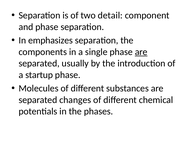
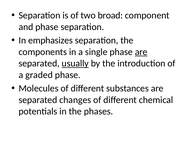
detail: detail -> broad (110, 15)
usually underline: none -> present (75, 63)
startup: startup -> graded (39, 75)
